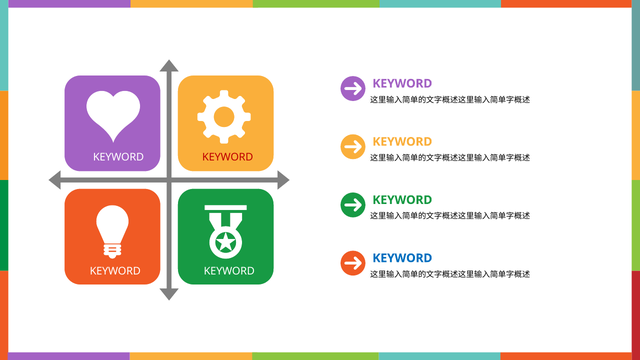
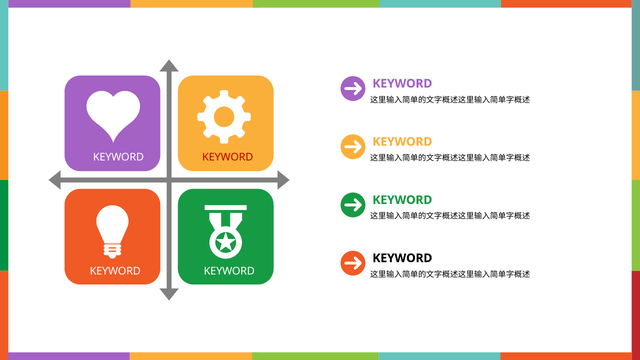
KEYWORD colour: blue -> black (402, 258)
